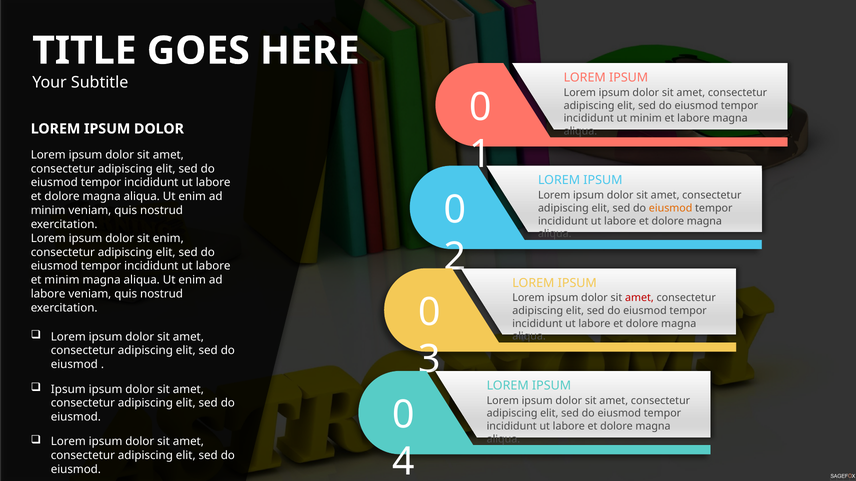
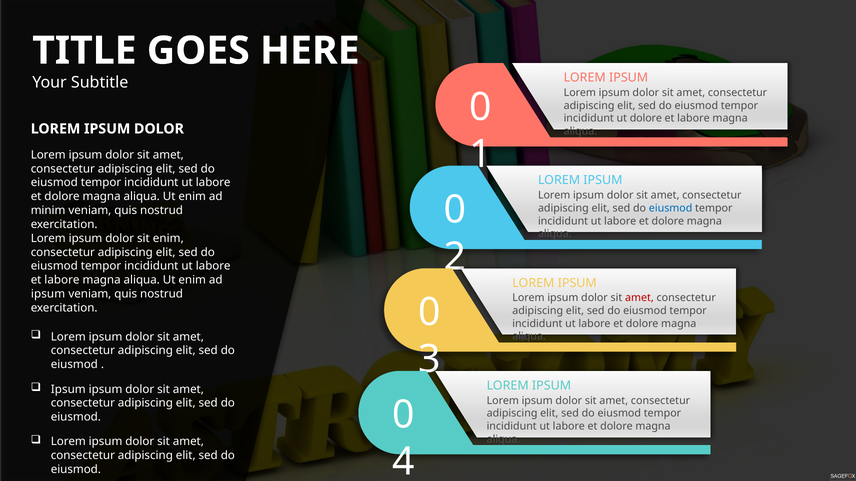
ut minim: minim -> dolore (646, 119)
eiusmod colour: orange -> blue (671, 208)
minim: minim -> labore (62, 280)
labore: labore -> ipsum (48, 294)
